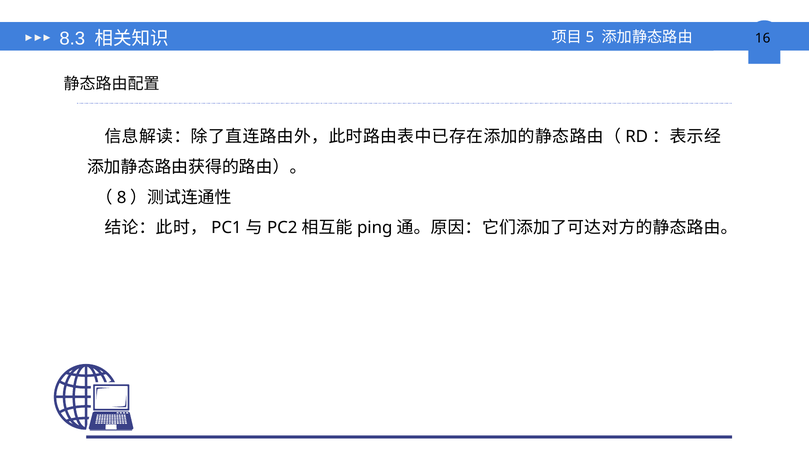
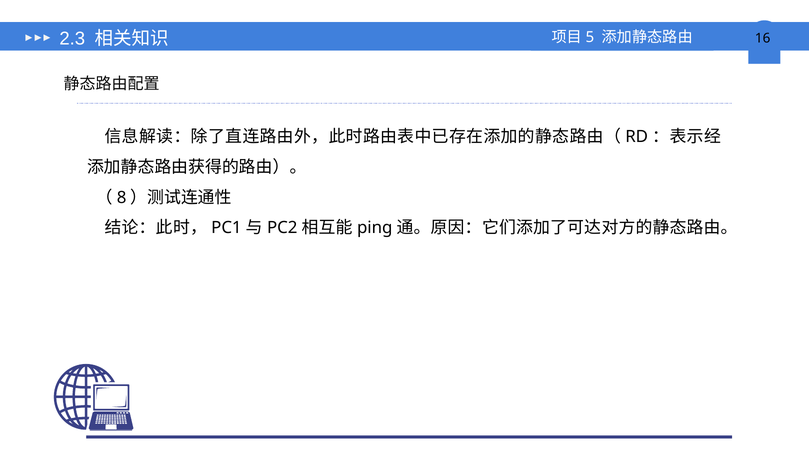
8.3: 8.3 -> 2.3 (72, 39)
